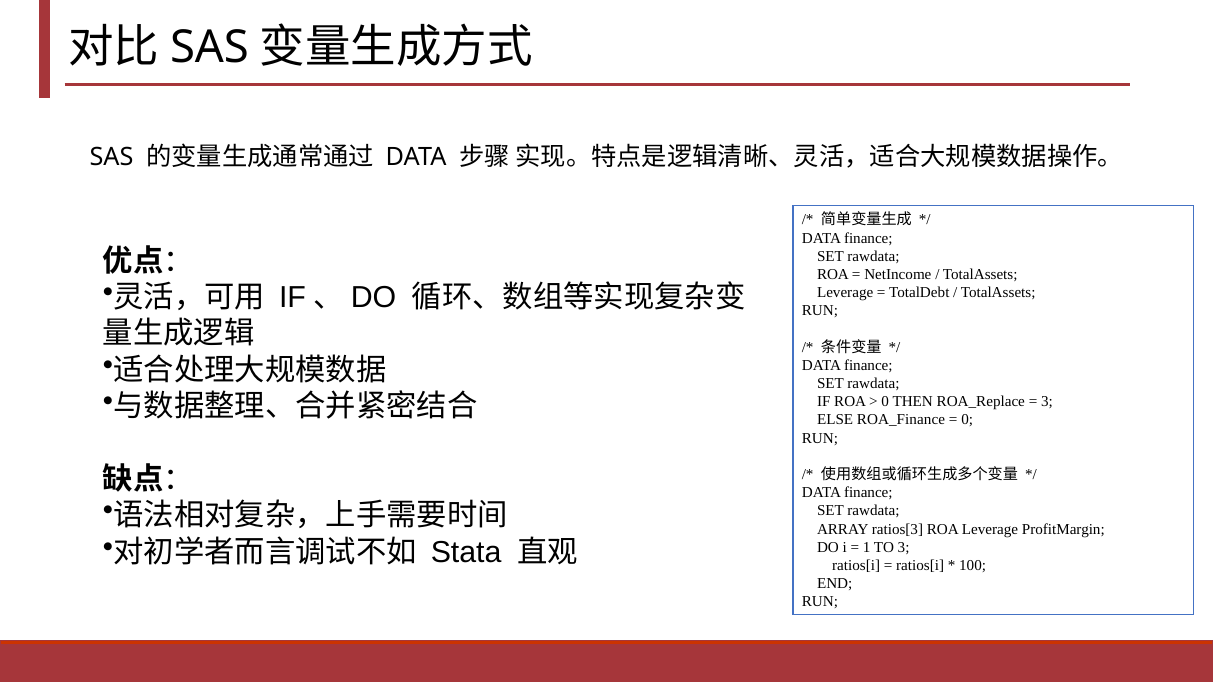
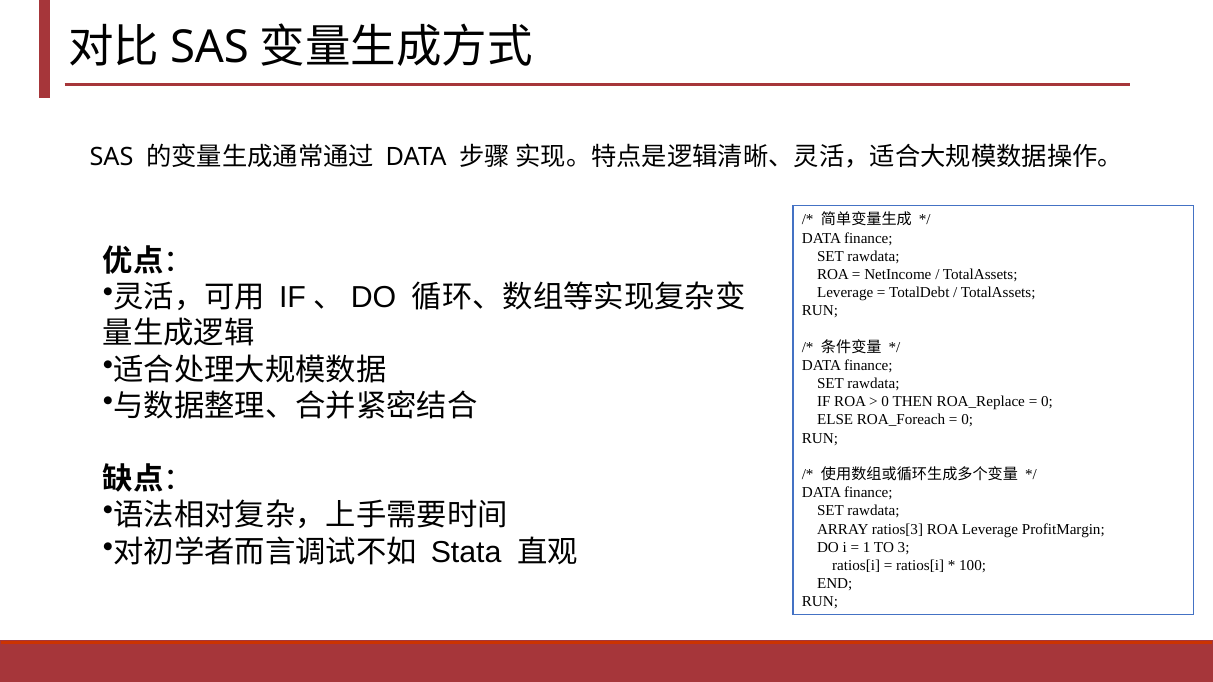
3: 3 -> 0 (1047, 402)
ROA_Finance: ROA_Finance -> ROA_Foreach (901, 420)
